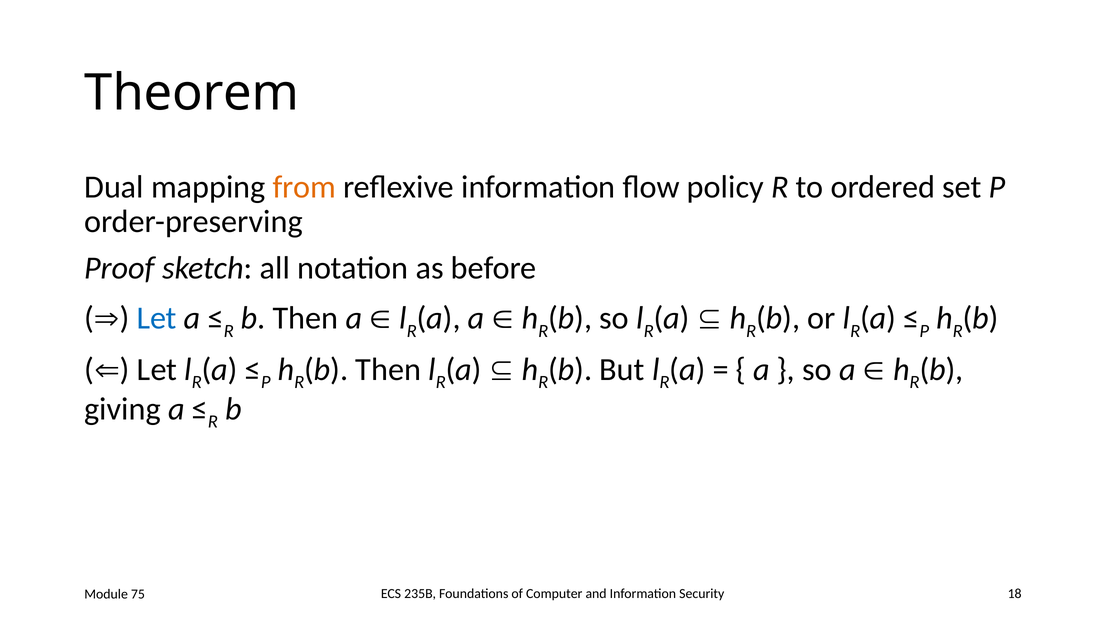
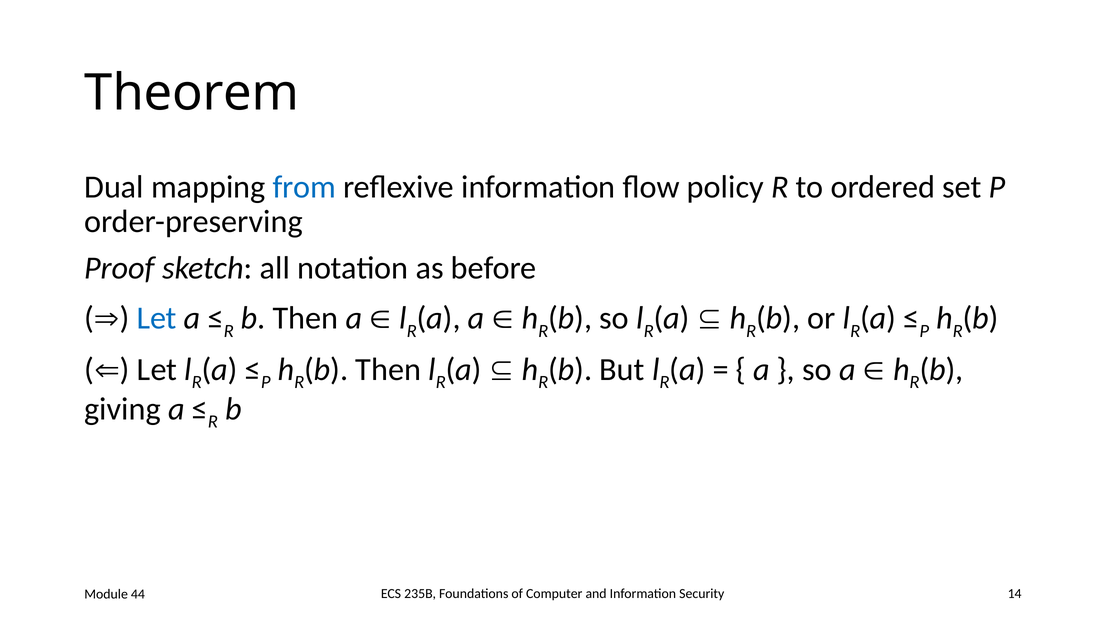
from colour: orange -> blue (304, 187)
18: 18 -> 14 (1015, 594)
75: 75 -> 44 (138, 594)
